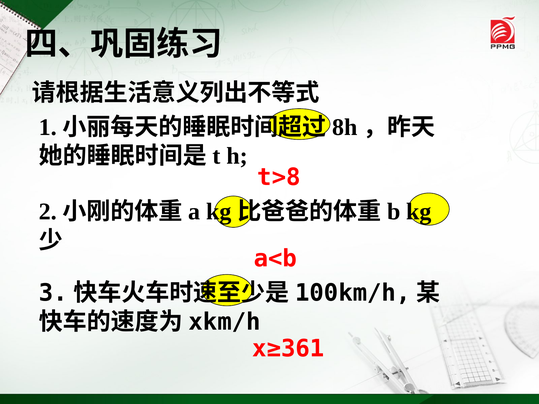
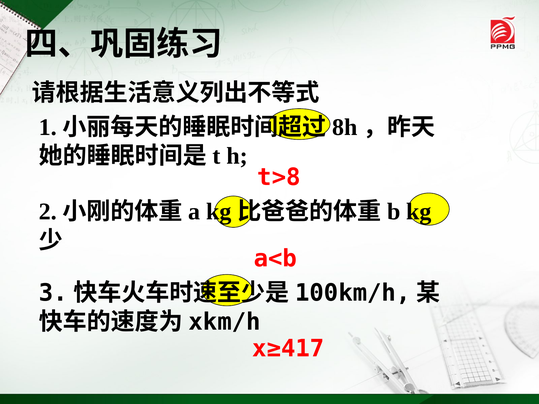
x≥361: x≥361 -> x≥417 (288, 349)
